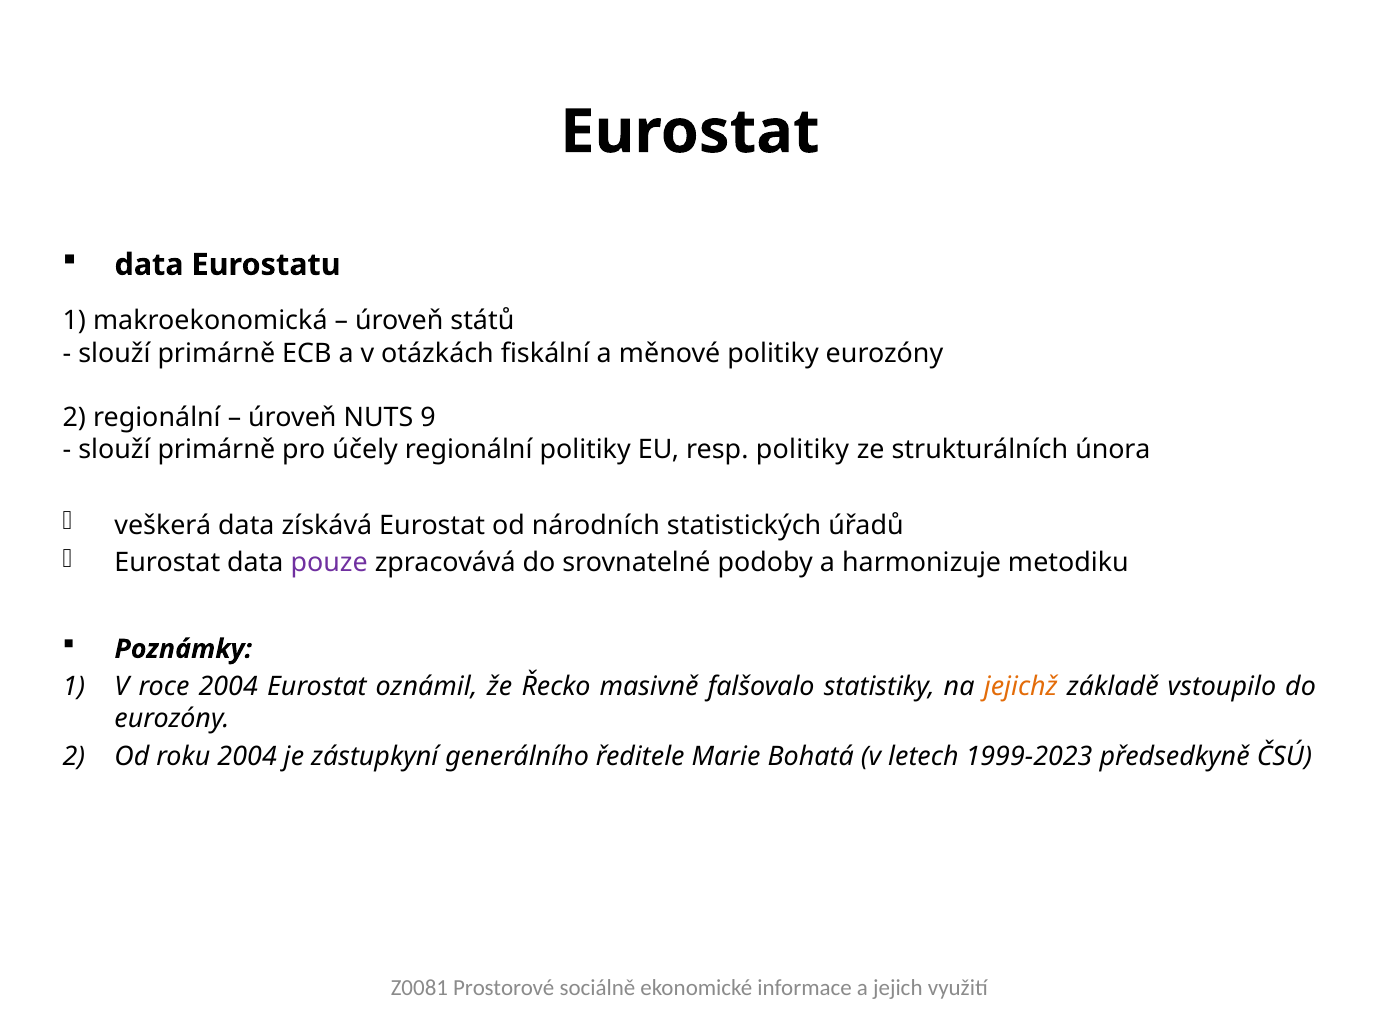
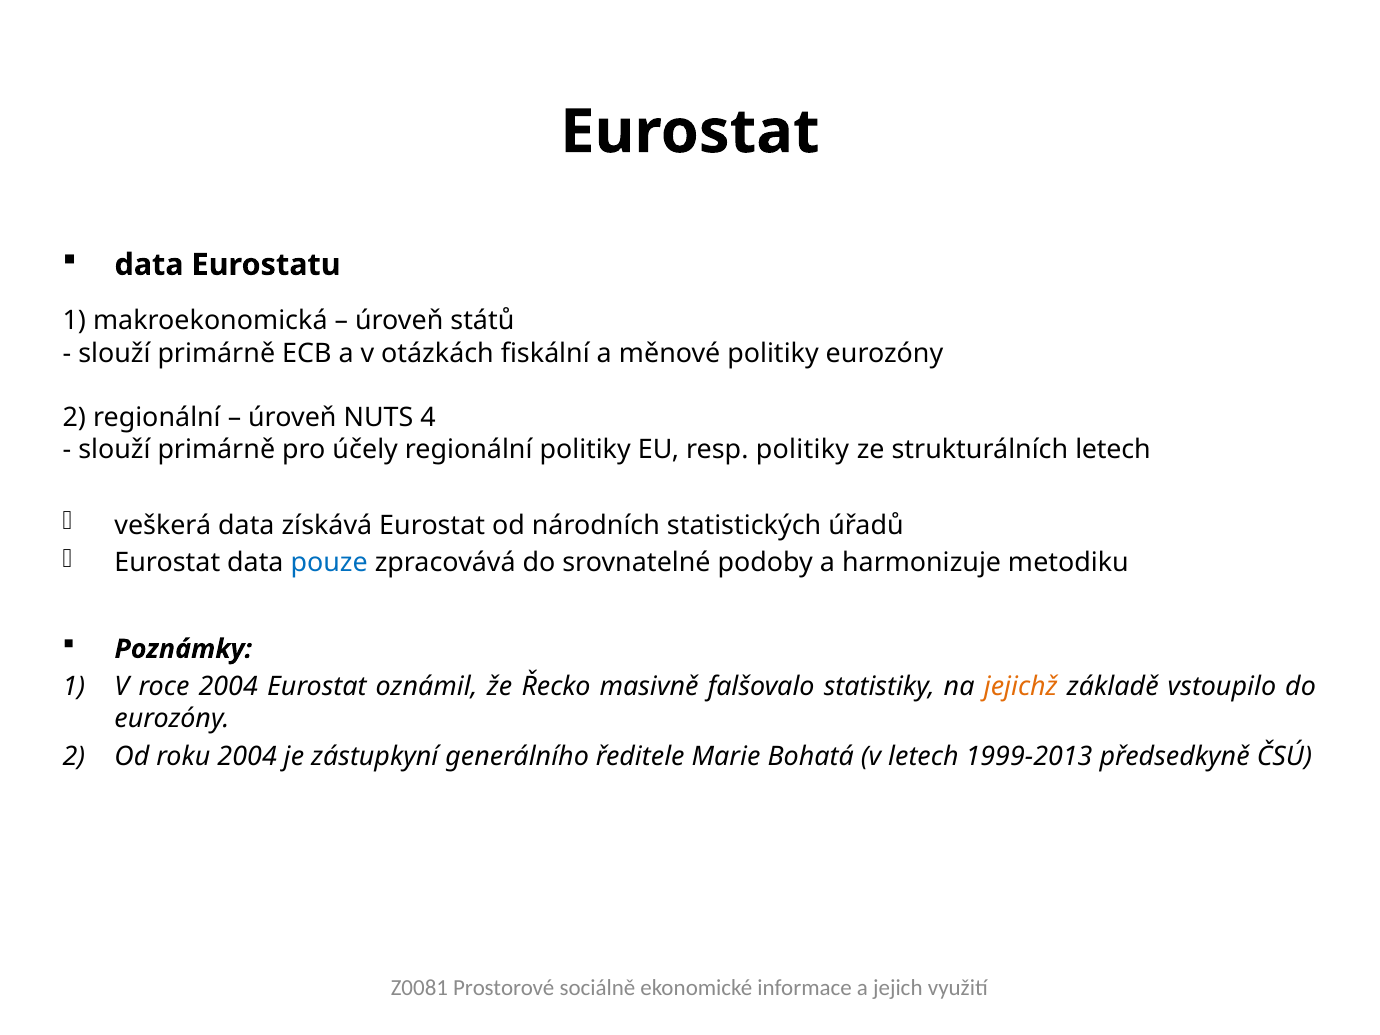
9: 9 -> 4 (428, 418)
strukturálních února: února -> letech (1113, 450)
pouze colour: purple -> blue (329, 563)
1999-2023: 1999-2023 -> 1999-2013 (1029, 757)
